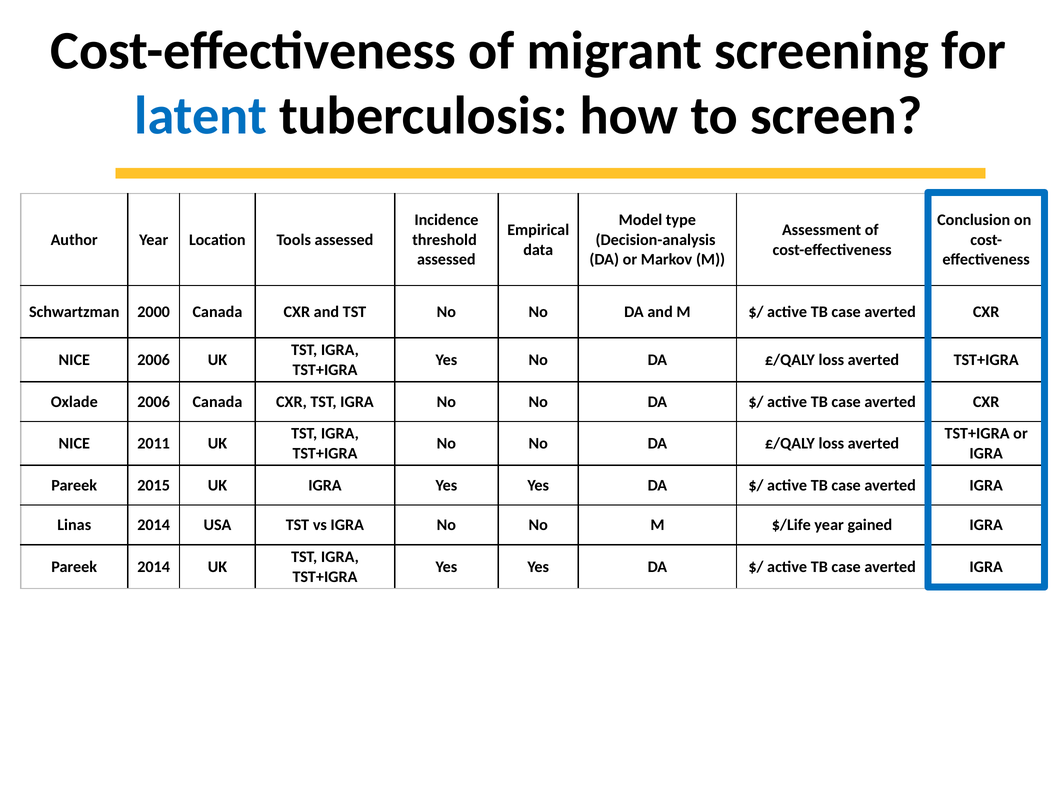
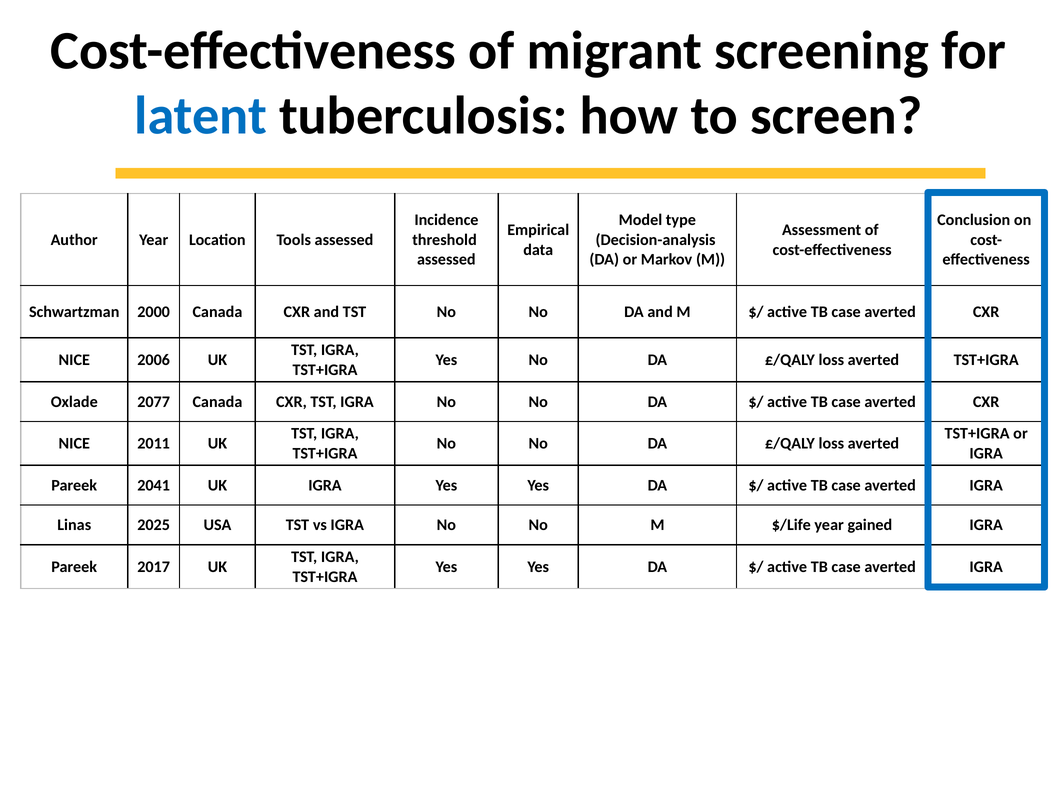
Oxlade 2006: 2006 -> 2077 (154, 402)
2015: 2015 -> 2041 (154, 486)
Linas 2014: 2014 -> 2025 (154, 526)
Pareek 2014: 2014 -> 2017 (154, 567)
